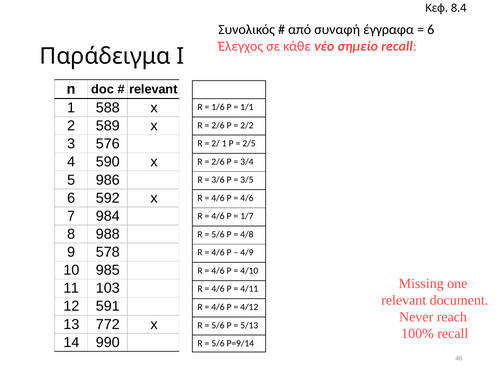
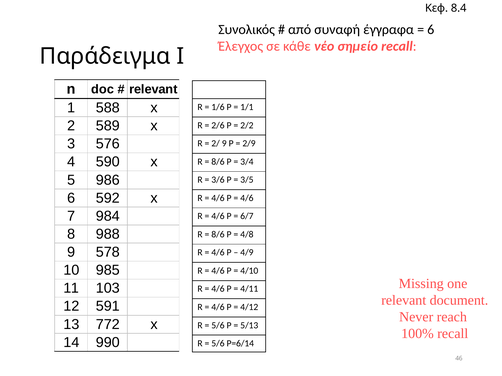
2/ 1: 1 -> 9 (224, 144)
2/5: 2/5 -> 2/9 (249, 144)
2/6: 2/6 -> 8/6 (218, 162)
1/7: 1/7 -> 6/7 (247, 216)
5/6: 5/6 -> 8/6 (218, 235)
P=9/14: P=9/14 -> P=6/14 (240, 344)
